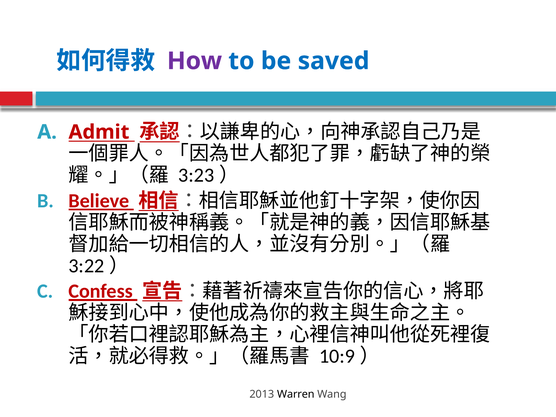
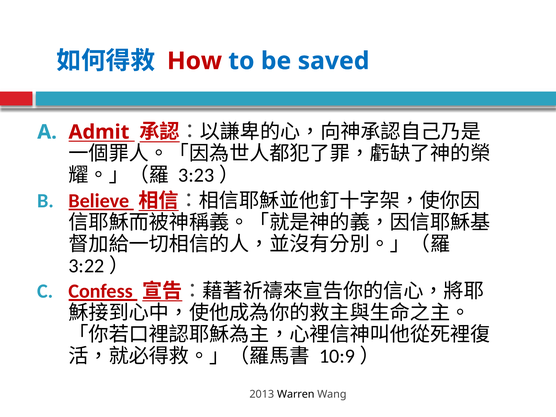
How colour: purple -> red (194, 61)
